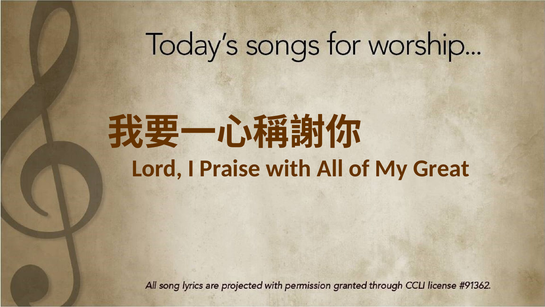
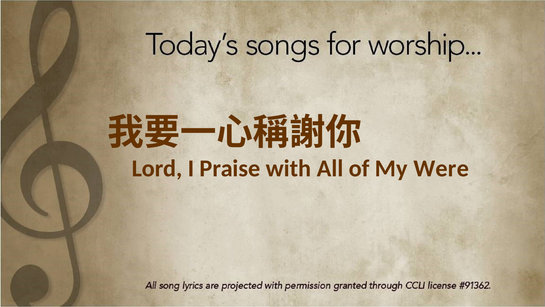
Great: Great -> Were (441, 168)
